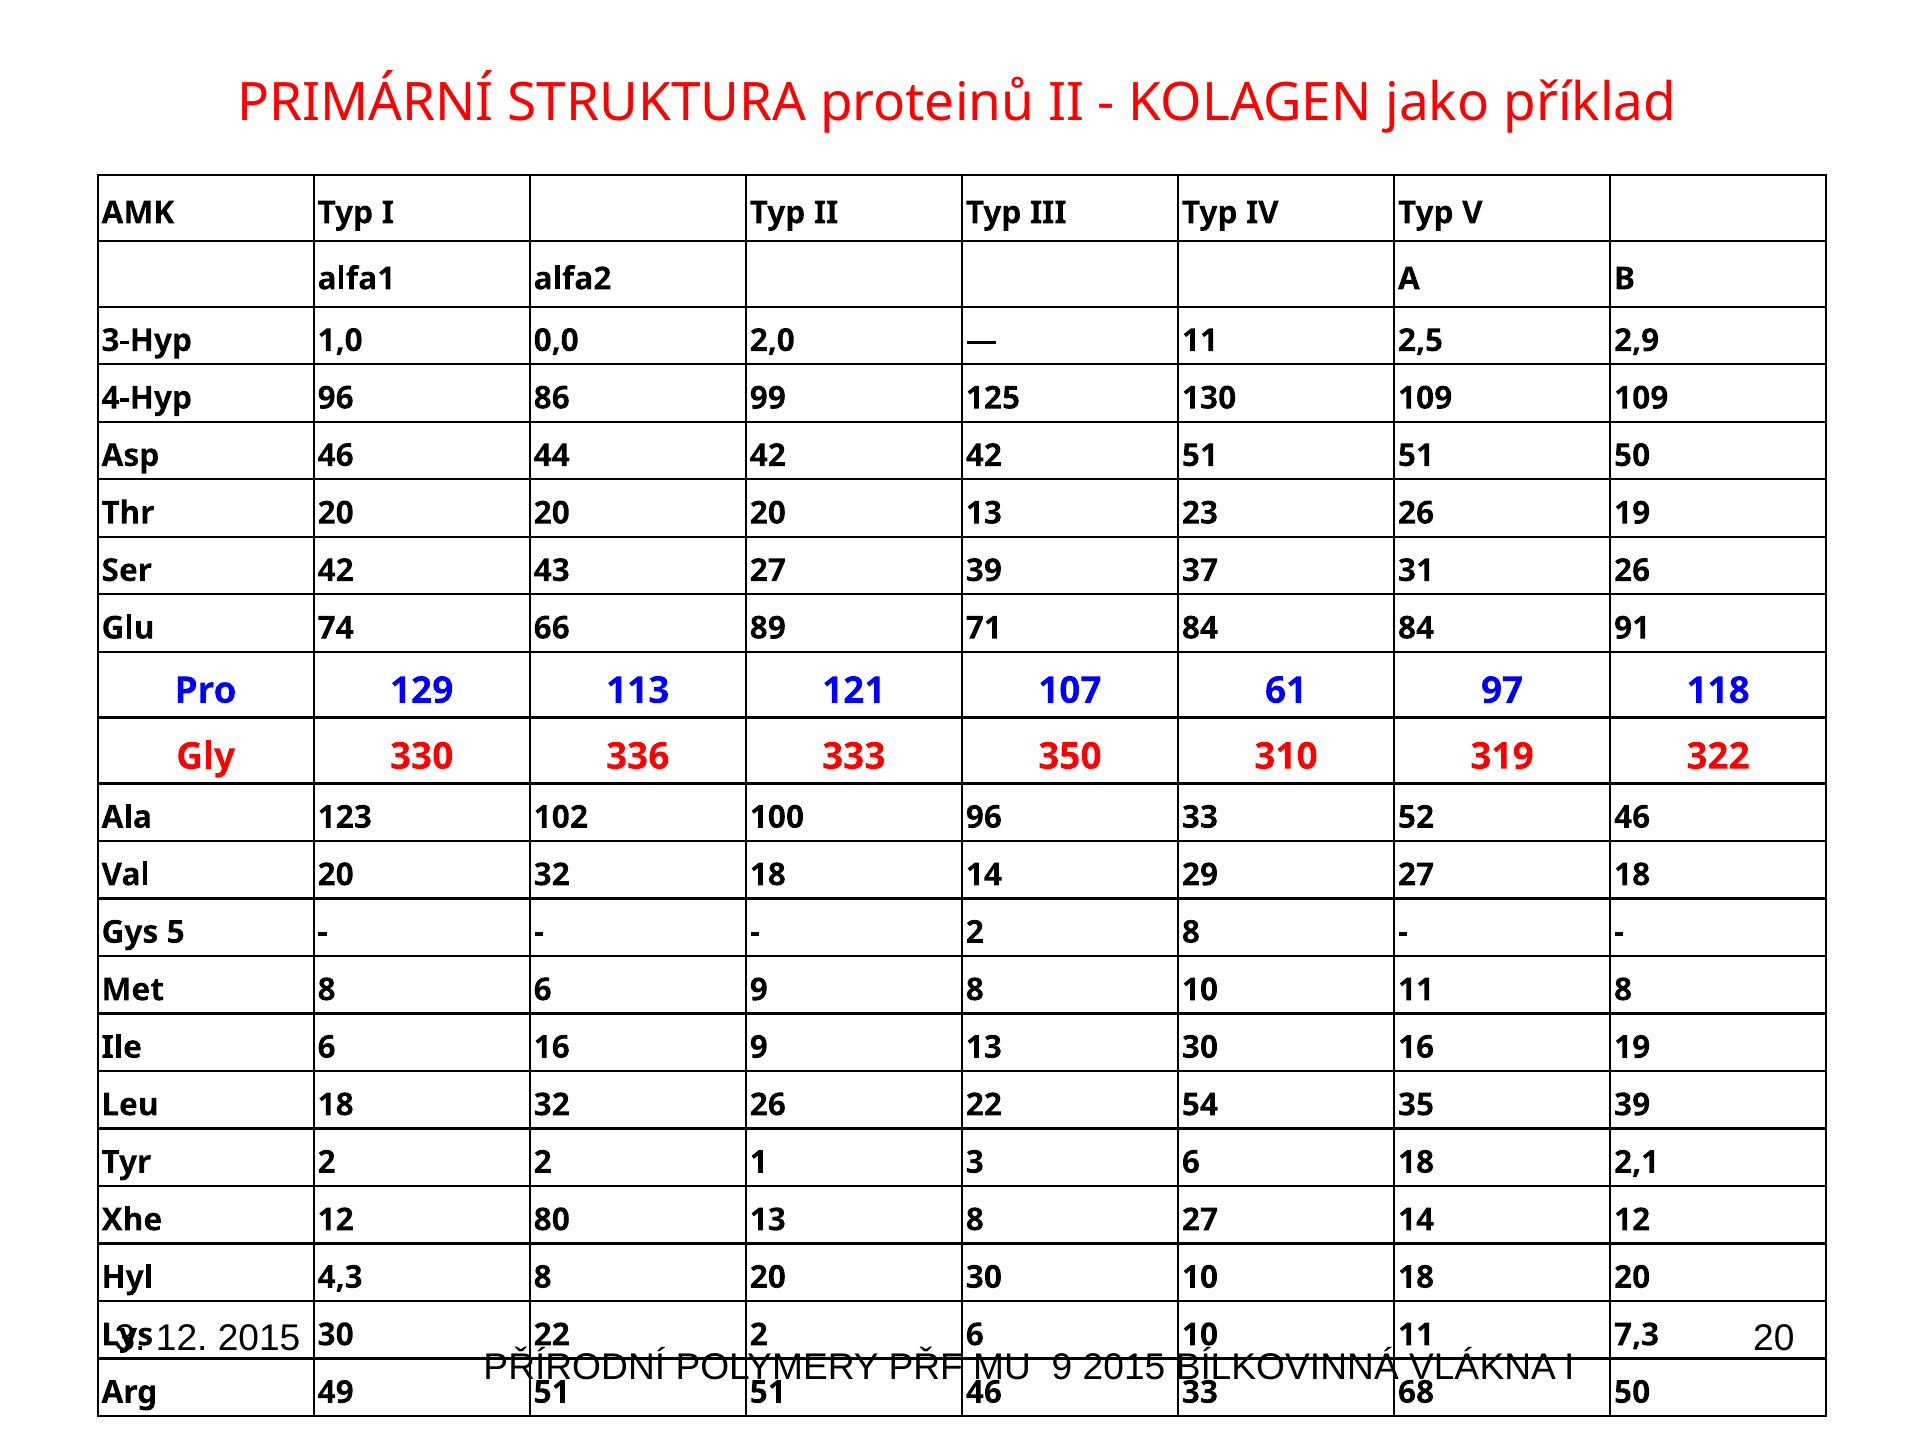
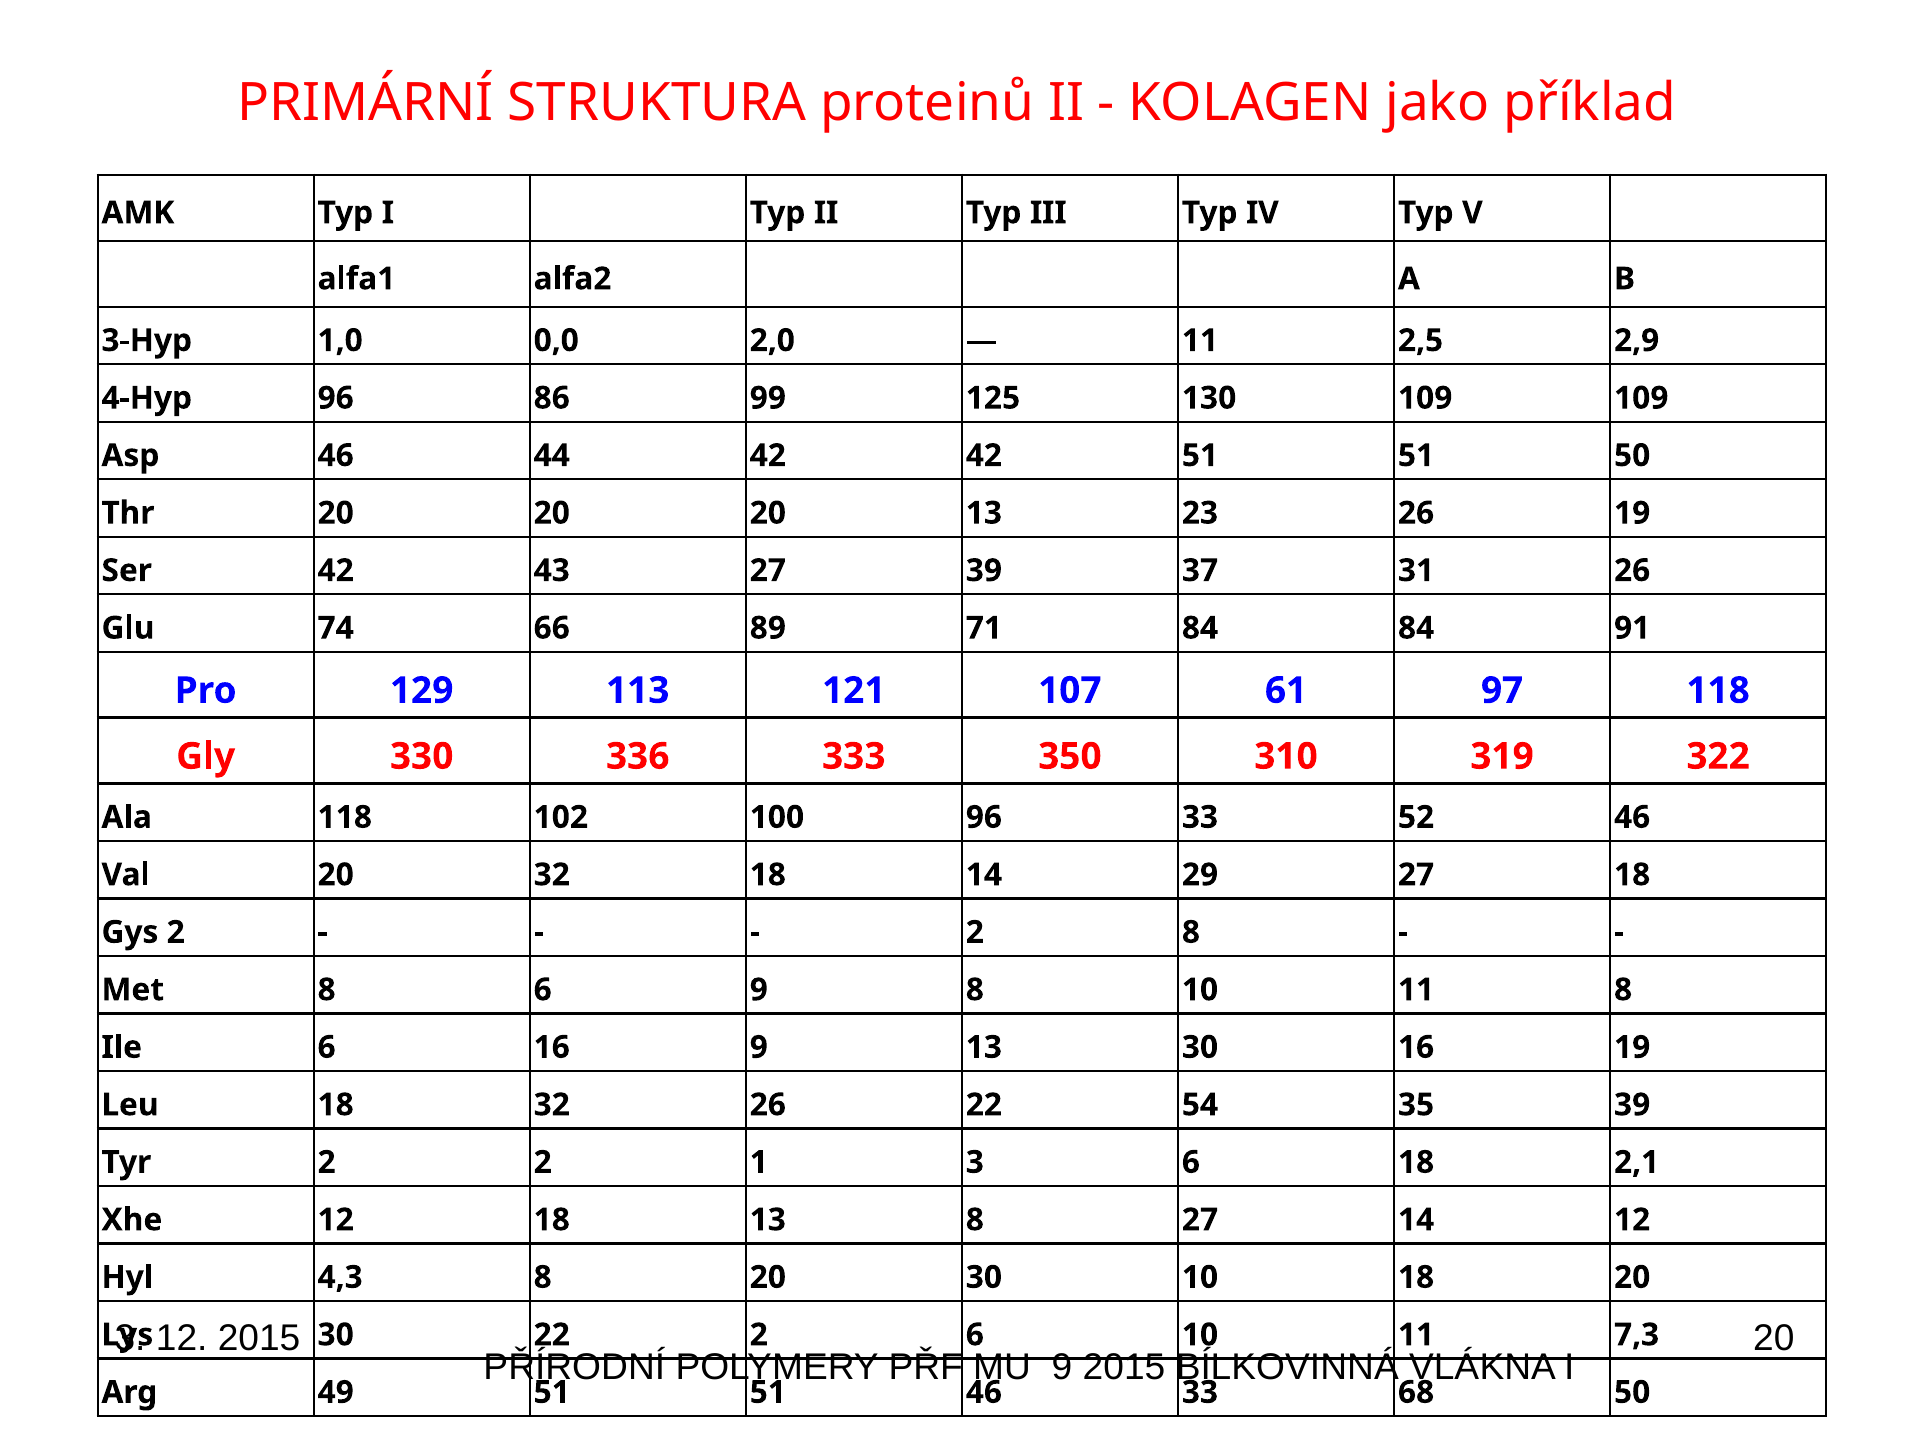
Ala 123: 123 -> 118 (345, 817)
Gys 5: 5 -> 2 (176, 932)
12 80: 80 -> 18 (552, 1220)
